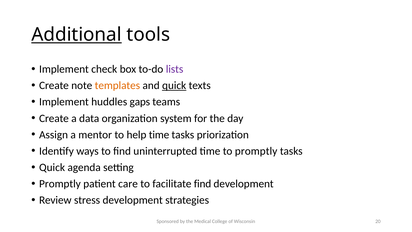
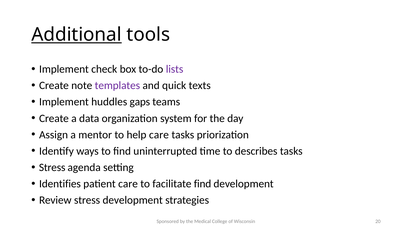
templates colour: orange -> purple (117, 86)
quick underline: present -> none (174, 86)
help time: time -> care (159, 135)
to promptly: promptly -> describes (256, 151)
Quick: Quick -> Stress (52, 167)
Promptly: Promptly -> Identifies (60, 184)
